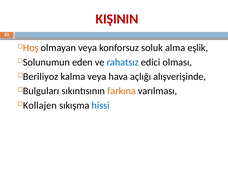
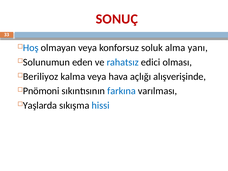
KIŞININ: KIŞININ -> SONUÇ (117, 19)
Hoş colour: orange -> blue (31, 48)
eşlik: eşlik -> yanı (198, 48)
Bulguları: Bulguları -> Pnömoni (41, 91)
farkına colour: orange -> blue (121, 91)
Kollajen: Kollajen -> Yaşlarda (40, 105)
